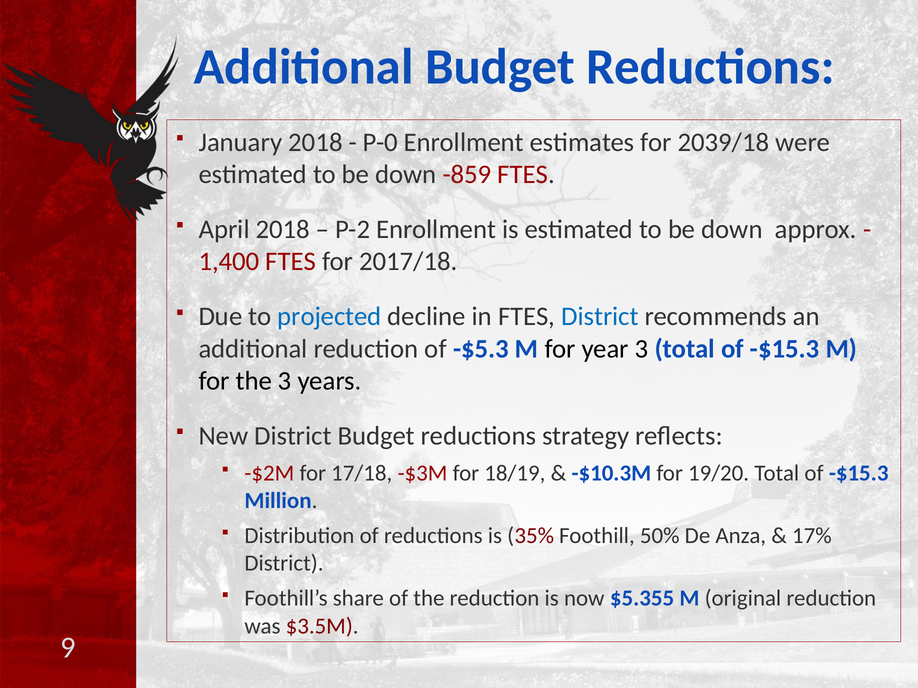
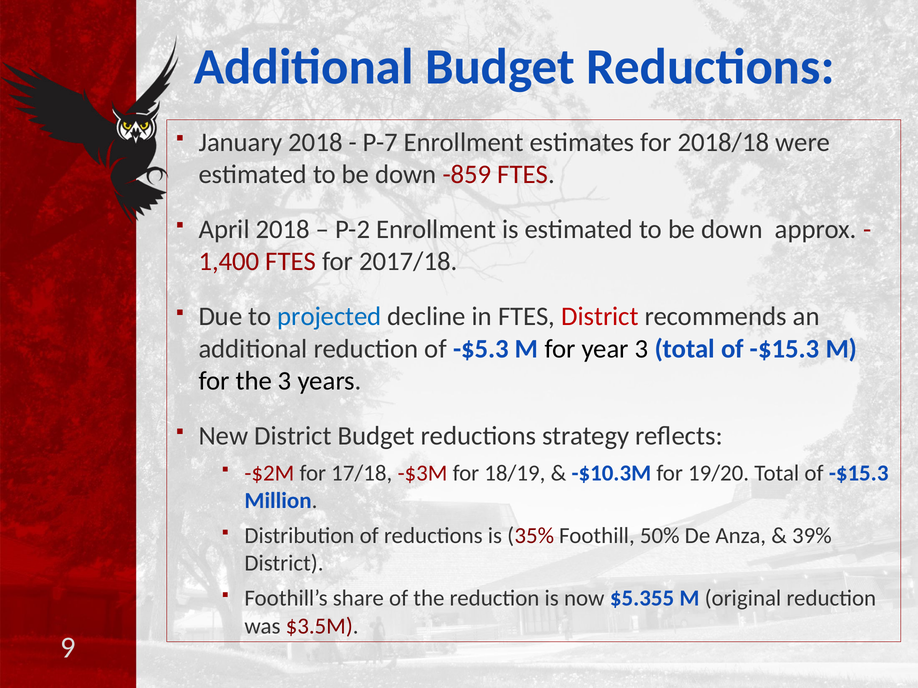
P-0: P-0 -> P-7 (380, 142)
2039/18: 2039/18 -> 2018/18 (723, 142)
District colour: blue -> red (600, 317)
17%: 17% -> 39% (812, 536)
